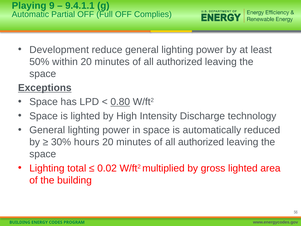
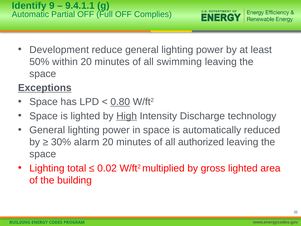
Playing: Playing -> Identify (29, 6)
authorized: authorized -> swimming (179, 62)
High underline: none -> present (127, 116)
hours: hours -> alarm (87, 142)
